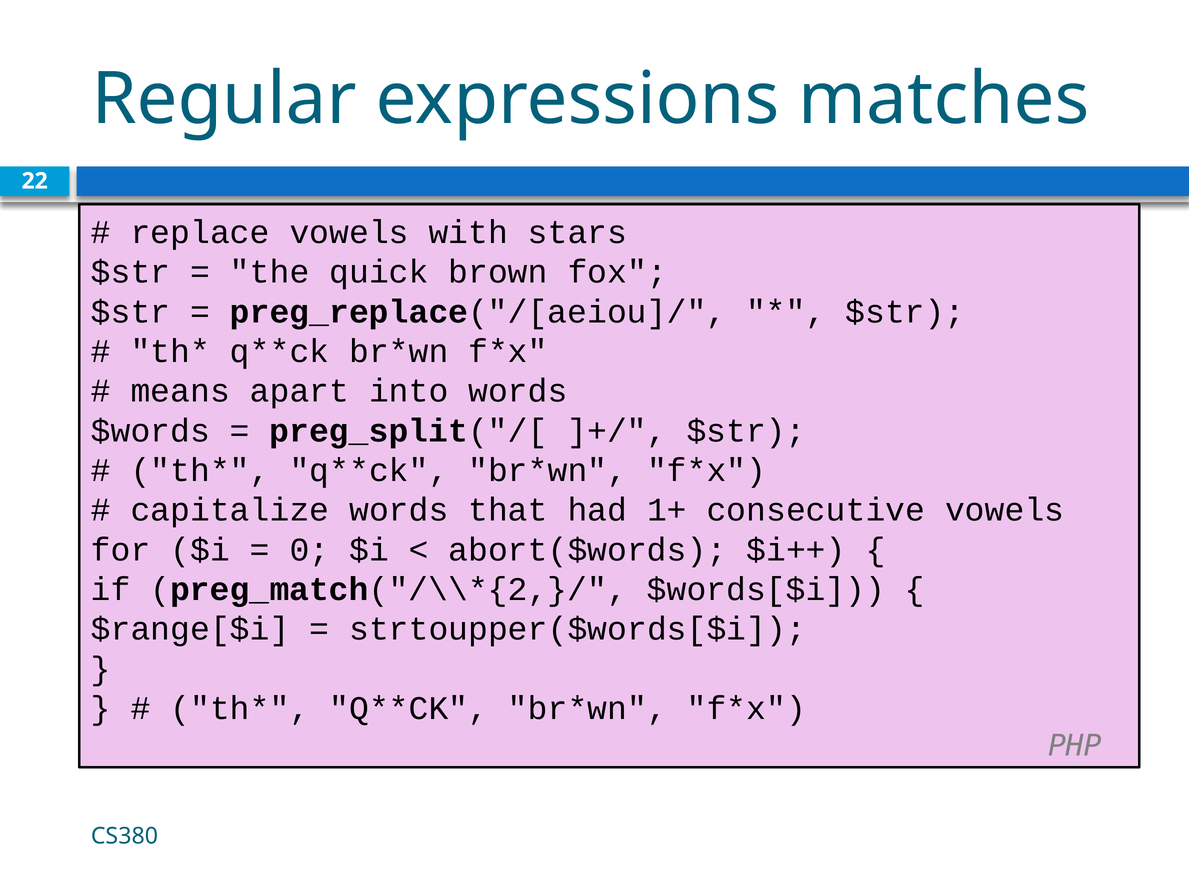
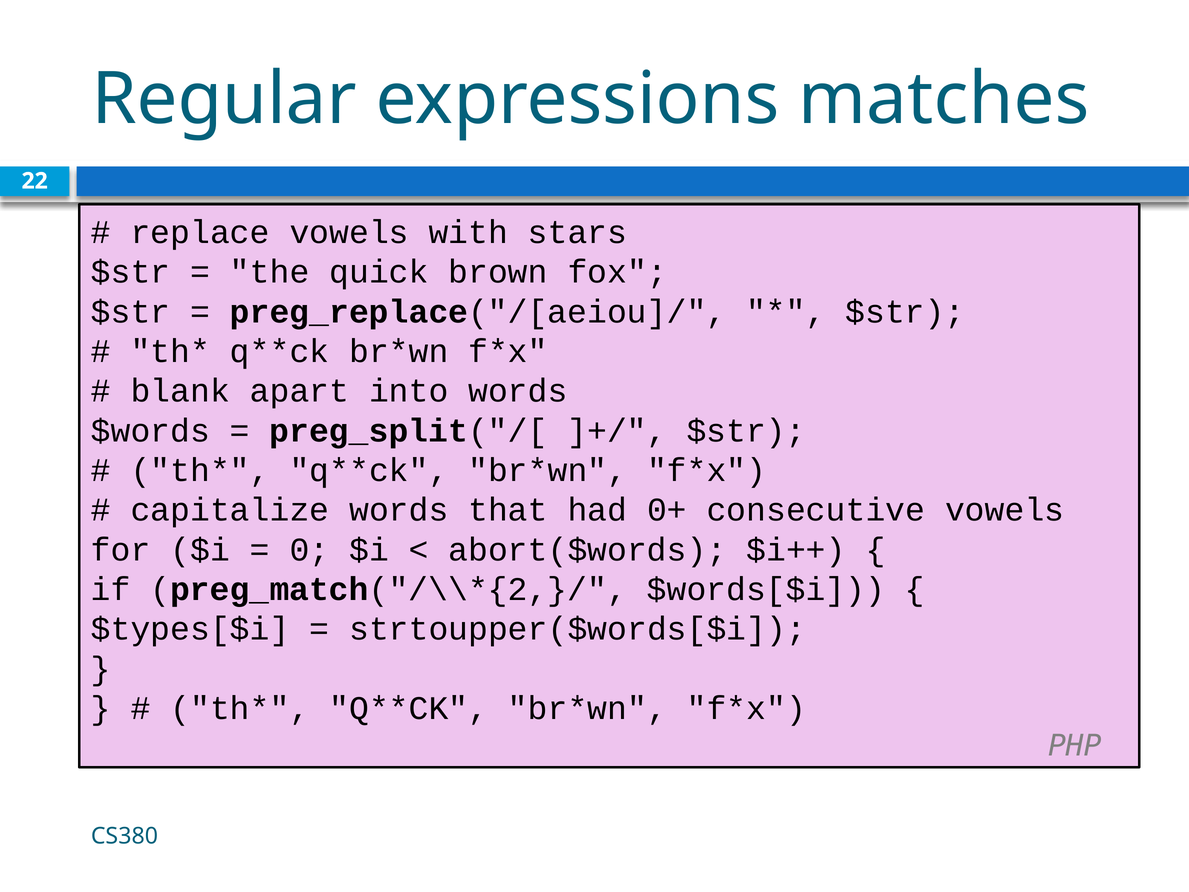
means: means -> blank (180, 391)
1+: 1+ -> 0+ (667, 510)
$range[$i: $range[$i -> $types[$i (190, 629)
